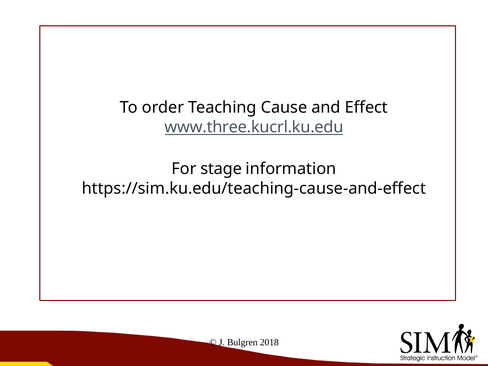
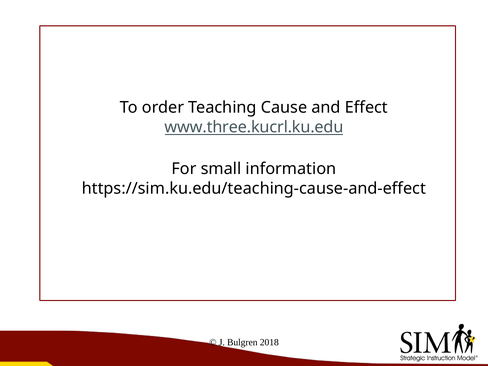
stage: stage -> small (221, 169)
